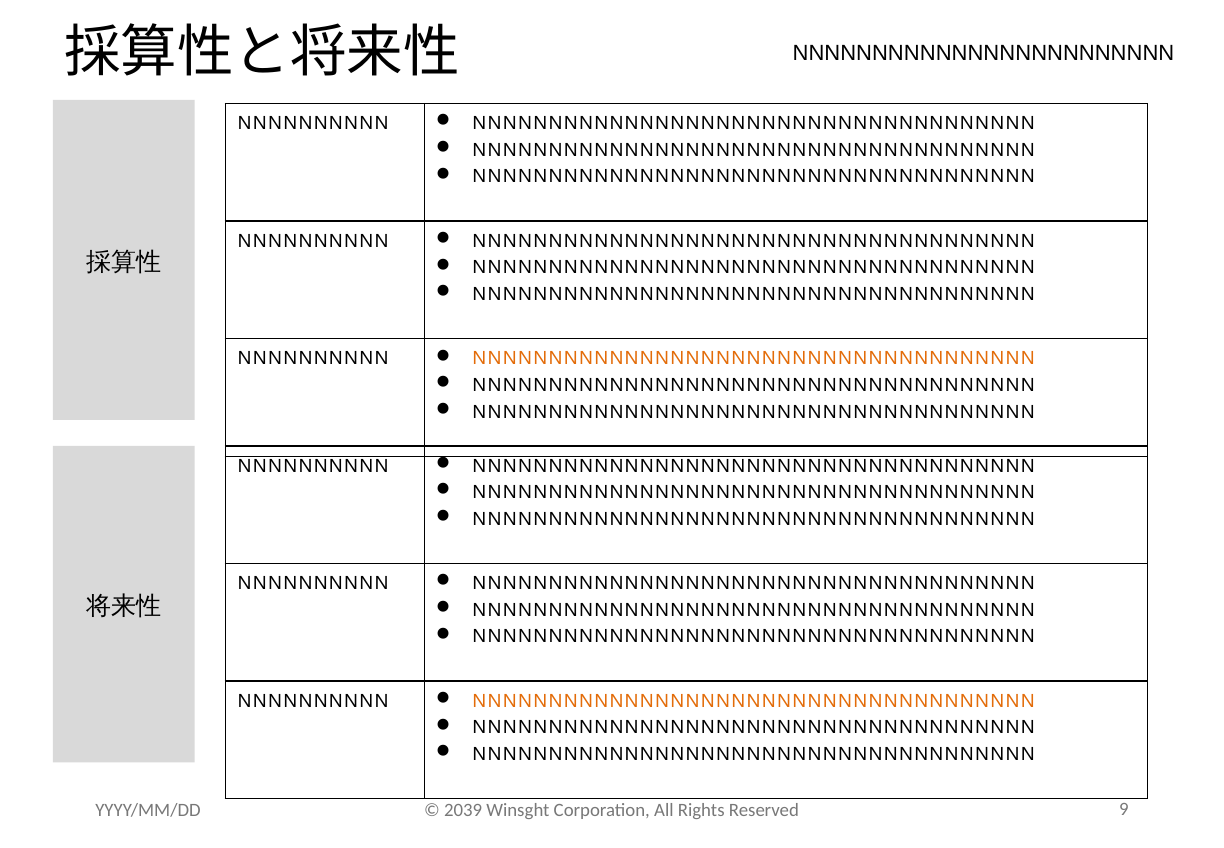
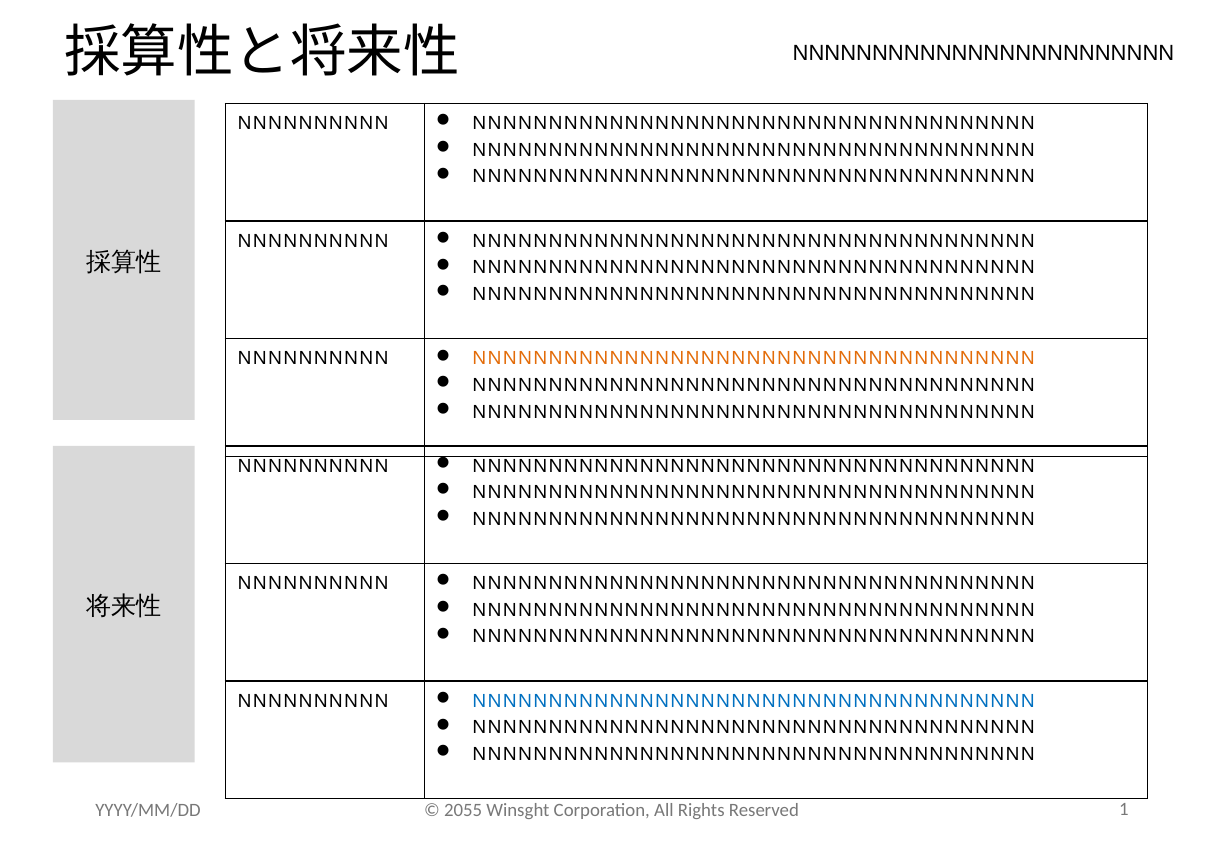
NNNNNNNNNNNNNNNNNNNNNNNNNNNNNNNNNNNNN colour: orange -> blue (753, 701)
2039: 2039 -> 2055 (463, 809)
9: 9 -> 1 (1124, 809)
